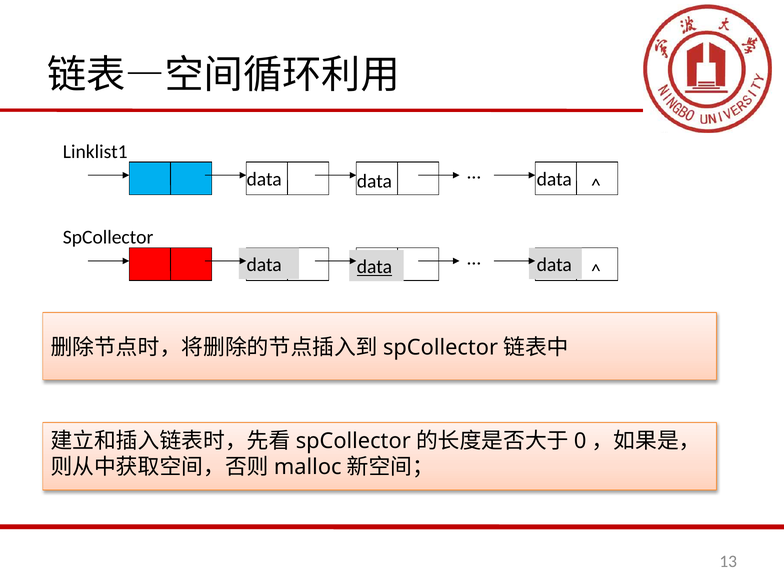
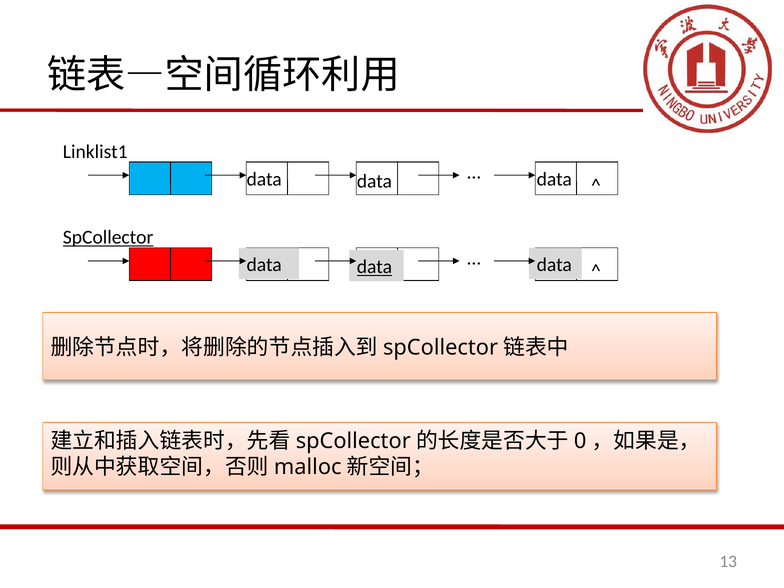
SpCollector underline: none -> present (108, 237)
